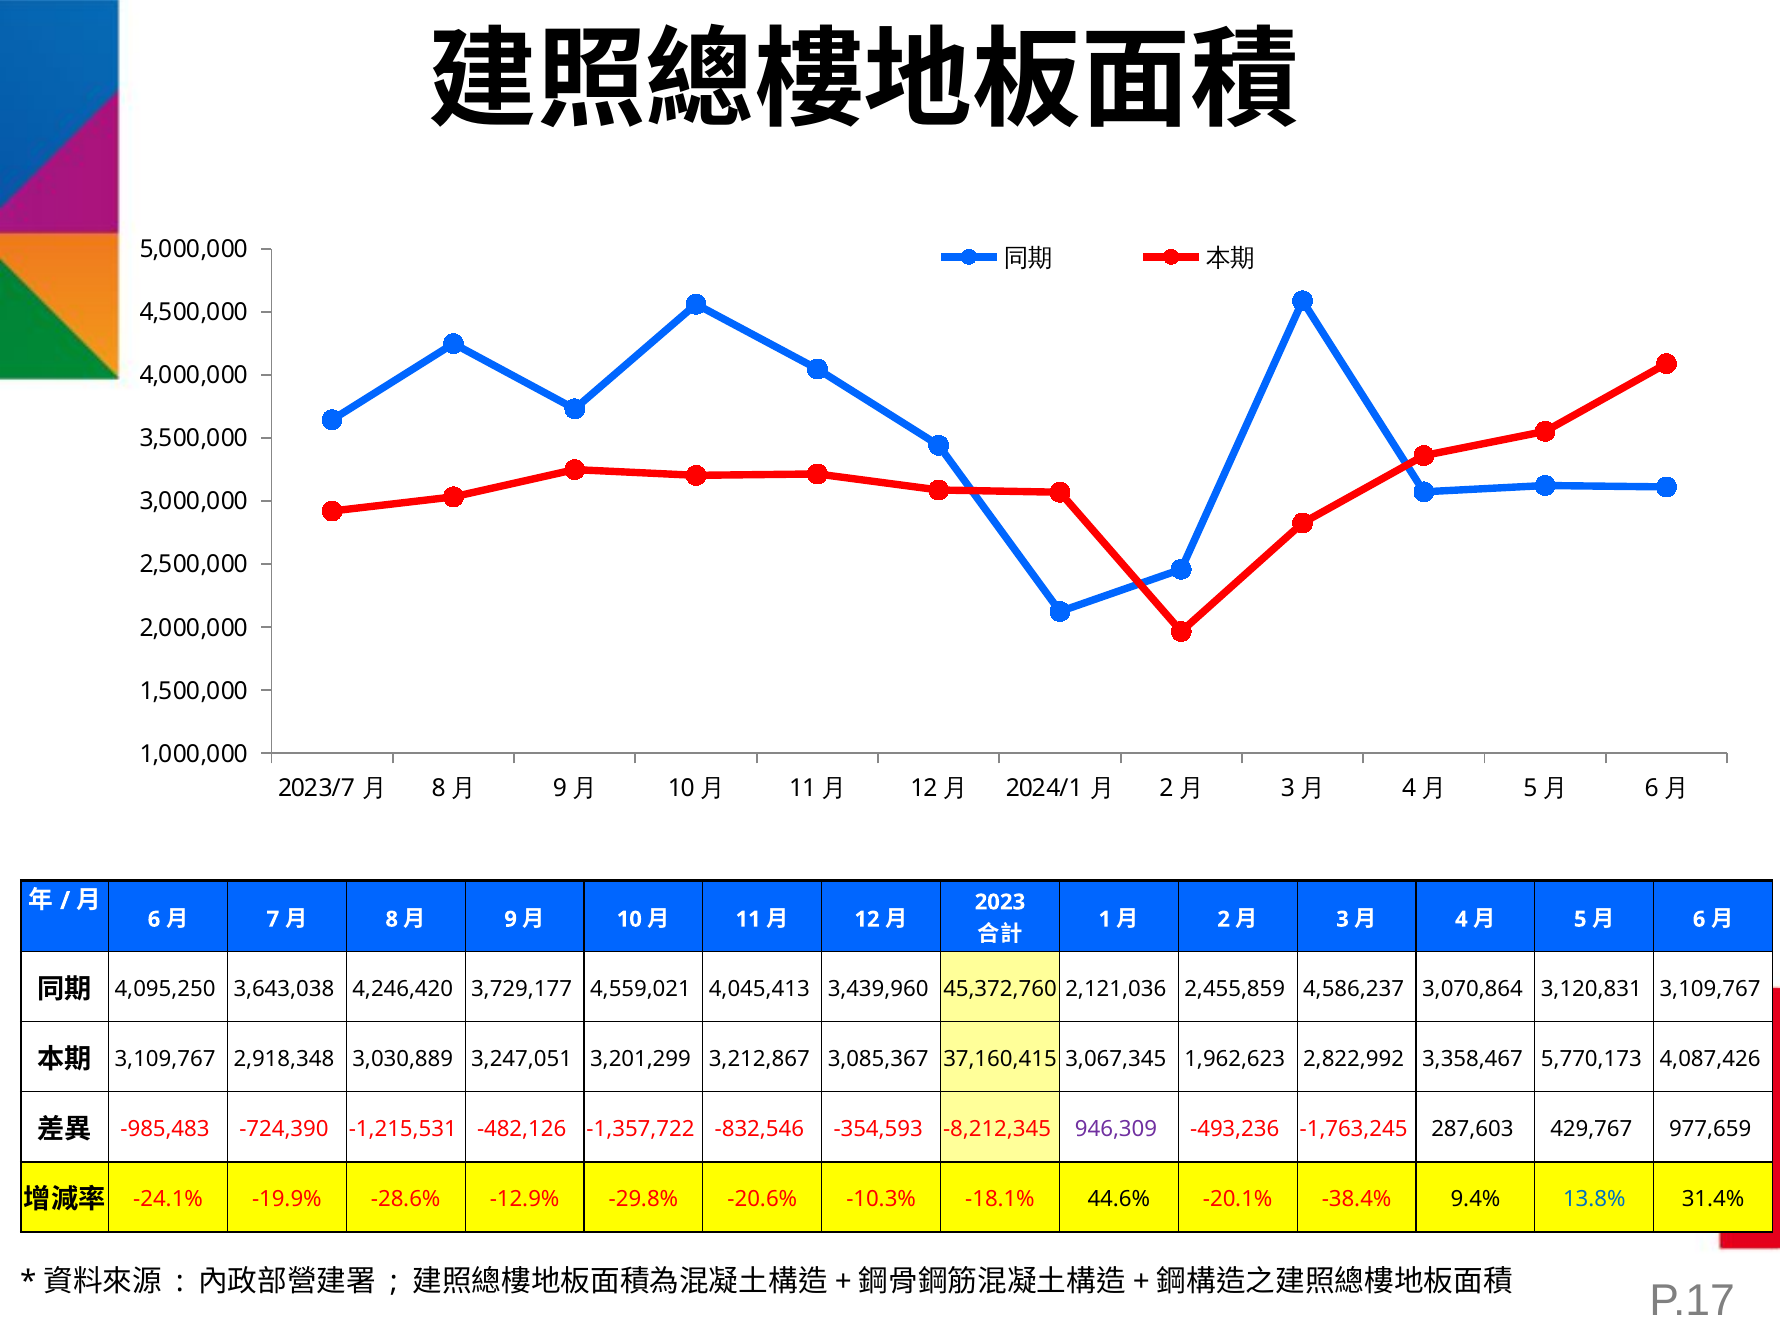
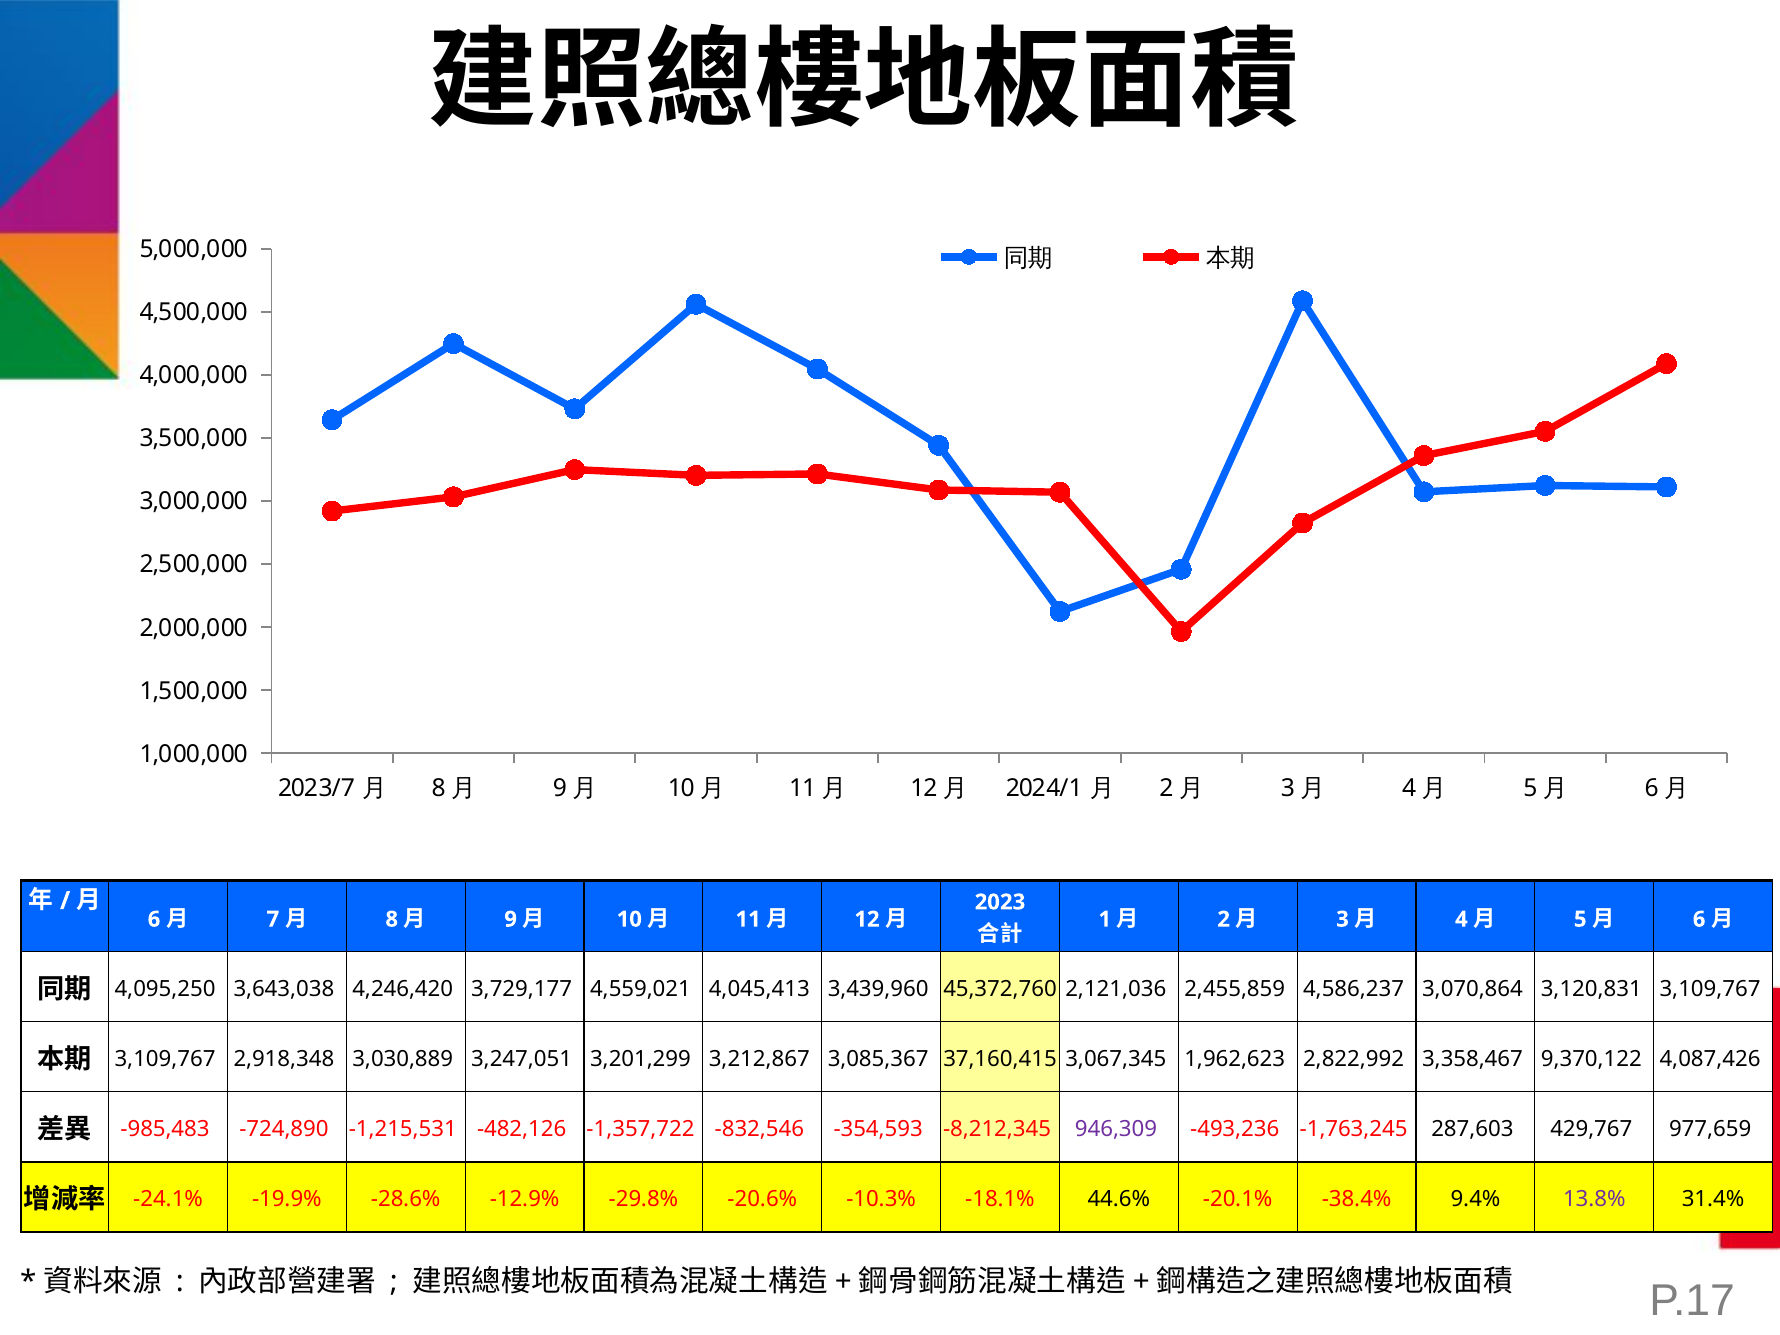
5,770,173: 5,770,173 -> 9,370,122 (1591, 1059)
-724,390: -724,390 -> -724,890 (284, 1129)
13.8% colour: blue -> purple (1594, 1199)
